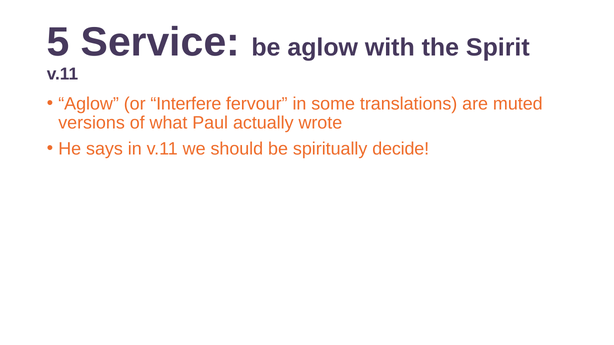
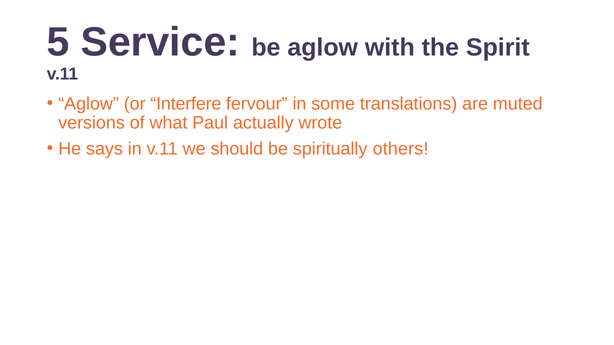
decide: decide -> others (401, 149)
